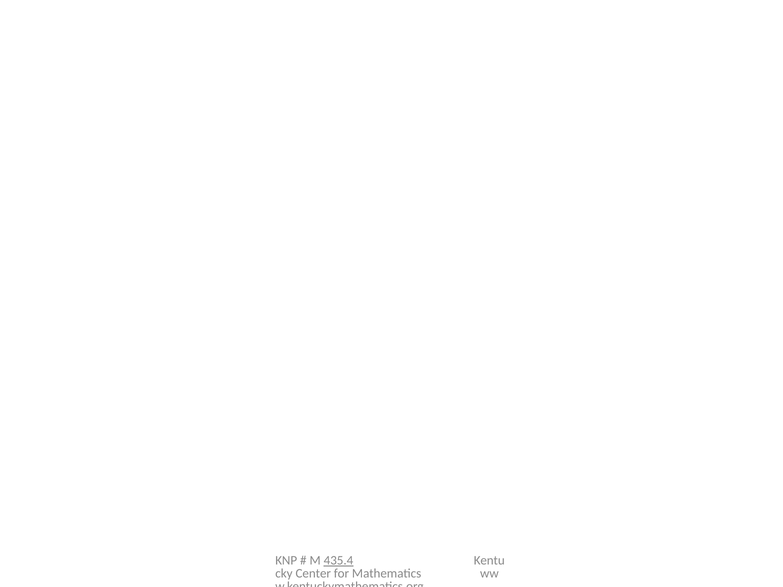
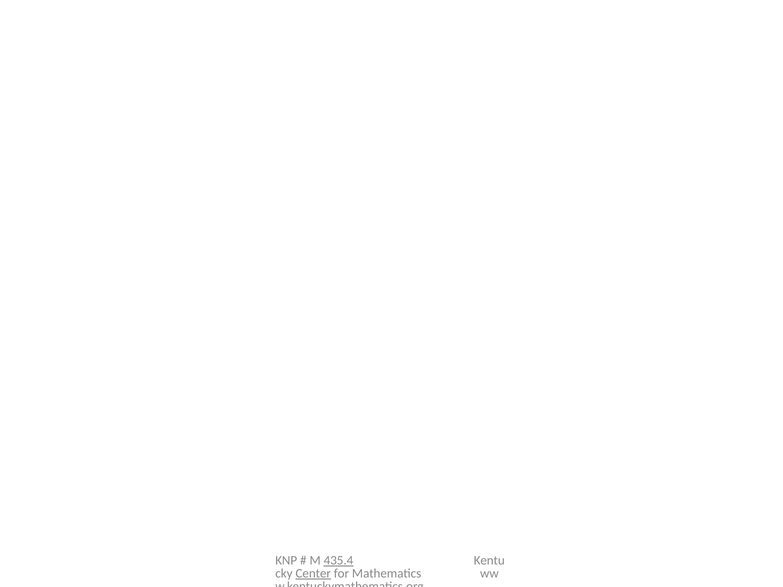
Center underline: none -> present (313, 574)
